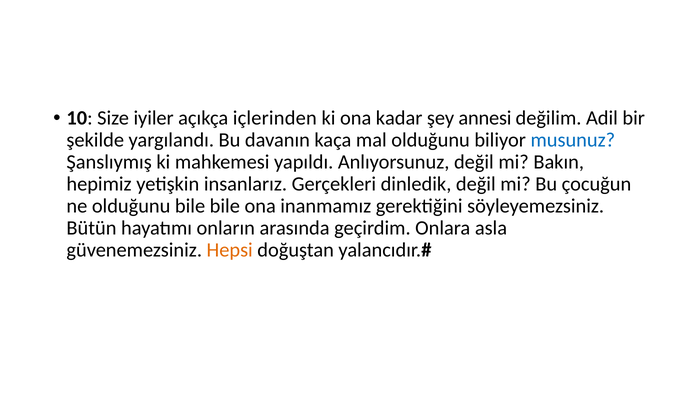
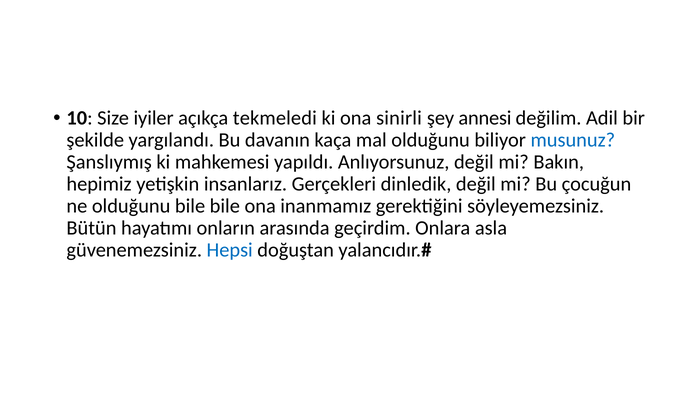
içlerinden: içlerinden -> tekmeledi (275, 118)
kadar: kadar -> sinirli (399, 118)
Hepsi colour: orange -> blue (230, 251)
